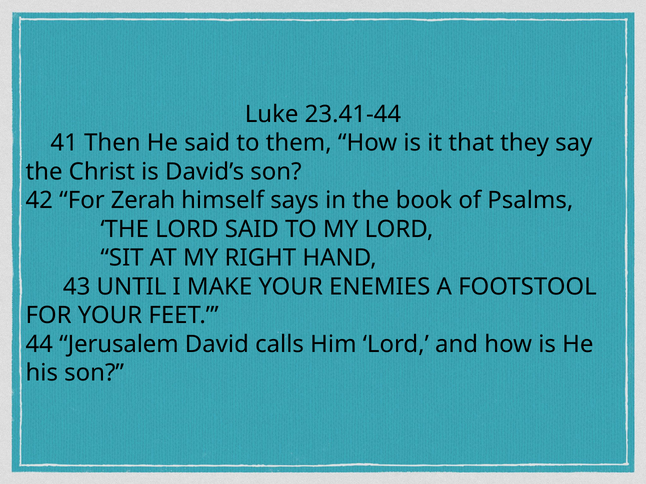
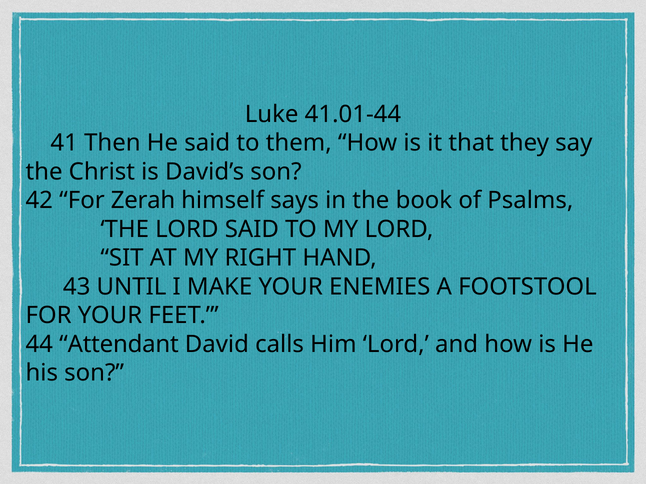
23.41-44: 23.41-44 -> 41.01-44 (353, 114)
Jerusalem: Jerusalem -> Attendant (119, 345)
